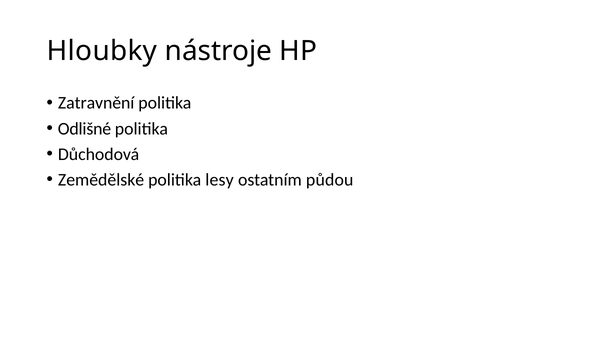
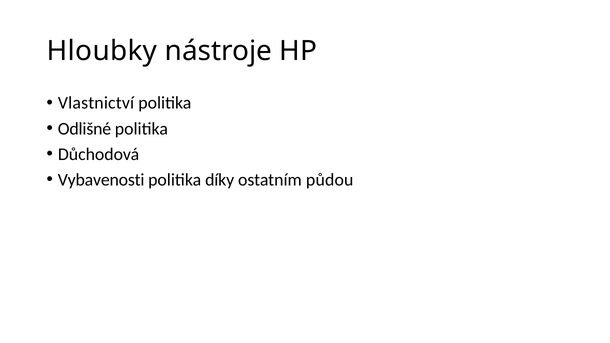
Zatravnění: Zatravnění -> Vlastnictví (96, 103)
Zemědělské: Zemědělské -> Vybavenosti (101, 180)
lesy: lesy -> díky (220, 180)
